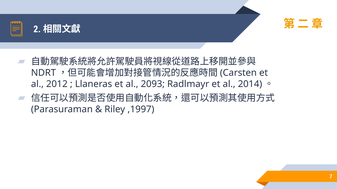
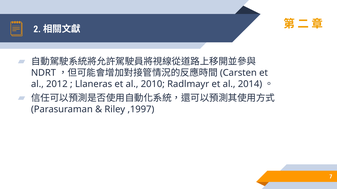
2093: 2093 -> 2010 (153, 84)
